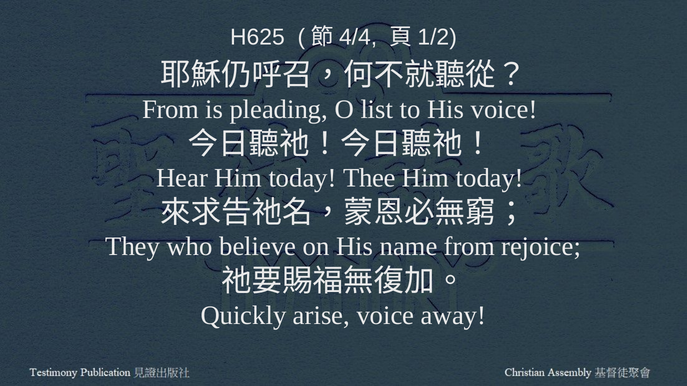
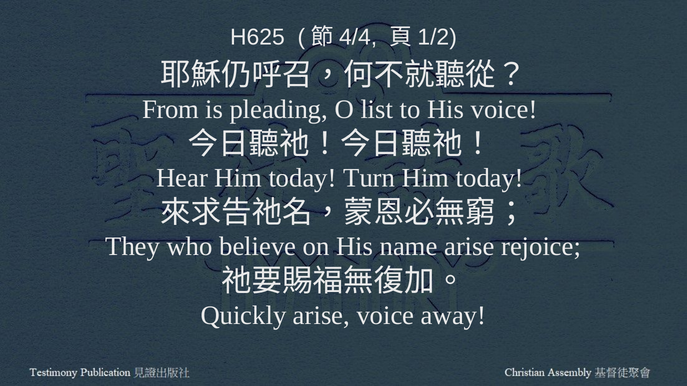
Thee: Thee -> Turn (369, 178)
name from: from -> arise (469, 247)
